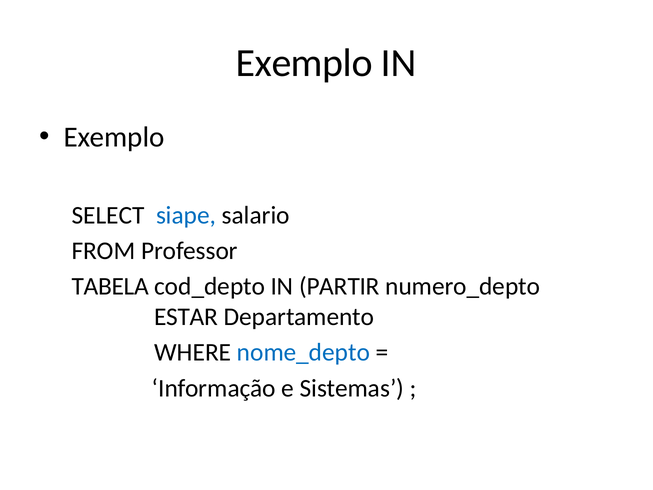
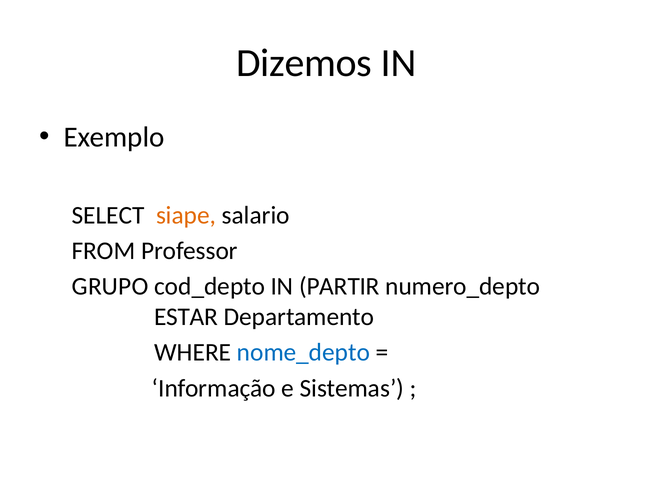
Exemplo: Exemplo -> Dizemos (304, 63)
siape colour: blue -> orange (186, 215)
TABELA: TABELA -> GRUPO (110, 286)
